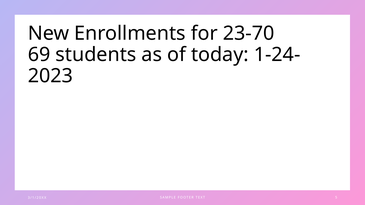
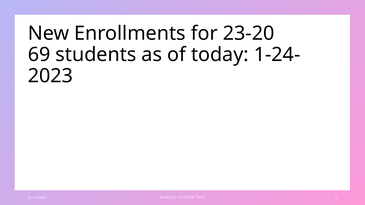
23-70: 23-70 -> 23-20 (249, 33)
